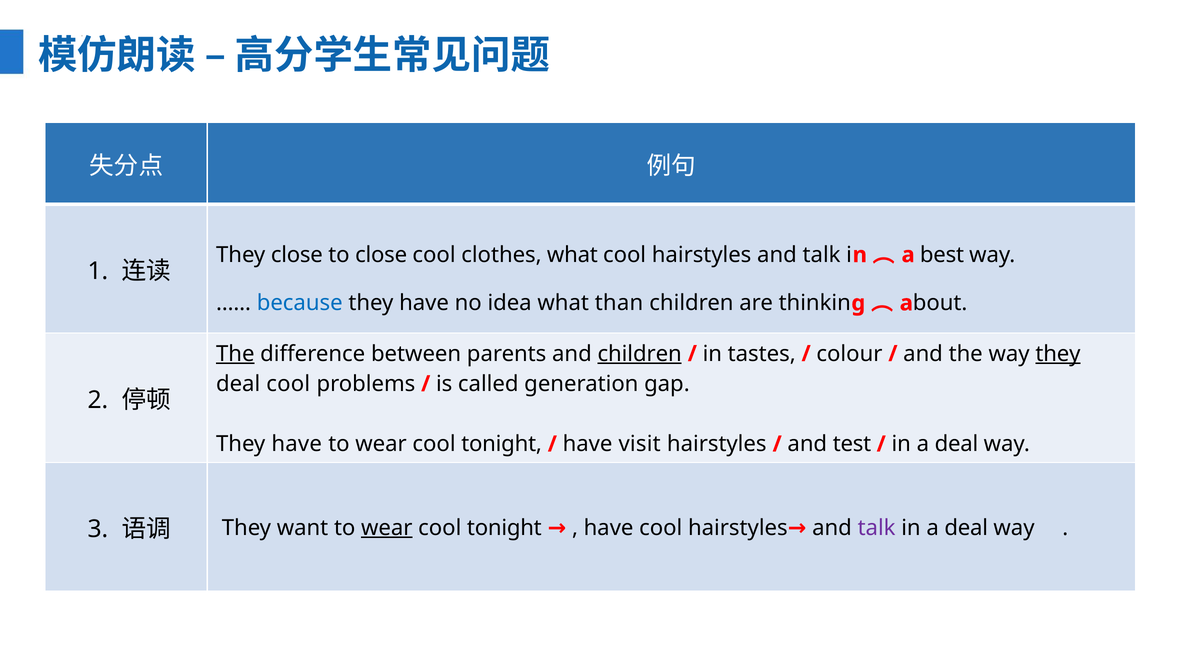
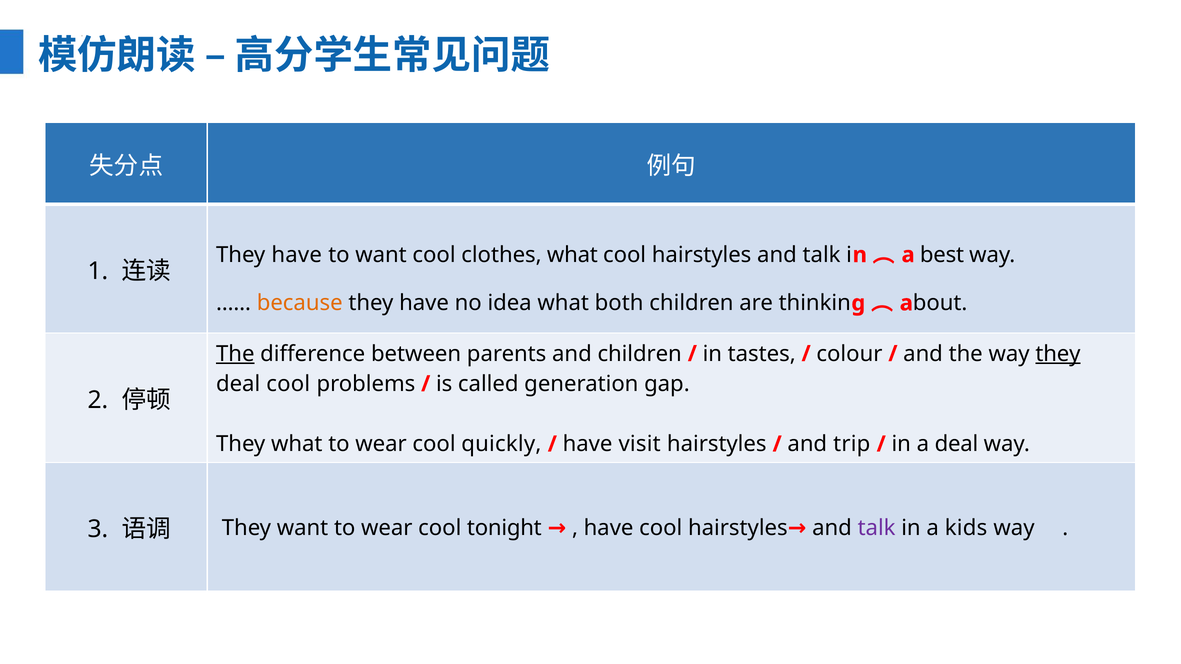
close: close -> have (297, 255)
to close: close -> want (381, 255)
because colour: blue -> orange (300, 303)
than: than -> both (619, 303)
children underline: present -> none (640, 354)
have: have -> what (297, 444)
tonight: tonight -> quickly (501, 444)
test: test -> trip (852, 444)
wear underline: present -> none (387, 528)
deal: deal -> kids (966, 528)
